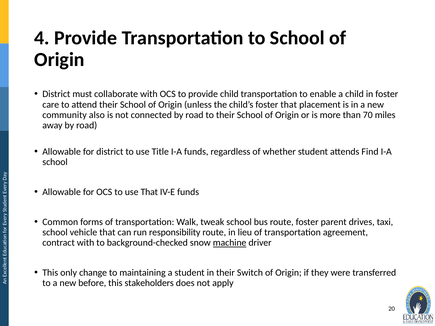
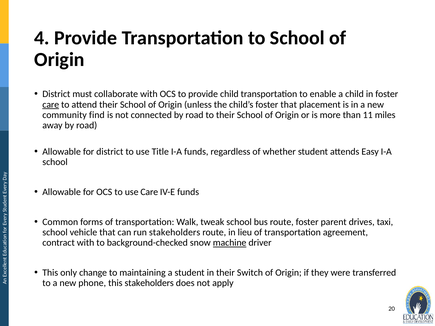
care underline: none -> present (51, 105)
also: also -> find (97, 115)
70: 70 -> 11 (368, 115)
Find: Find -> Easy (370, 152)
use That: That -> Care (149, 192)
run responsibility: responsibility -> stakeholders (175, 233)
before: before -> phone (92, 283)
